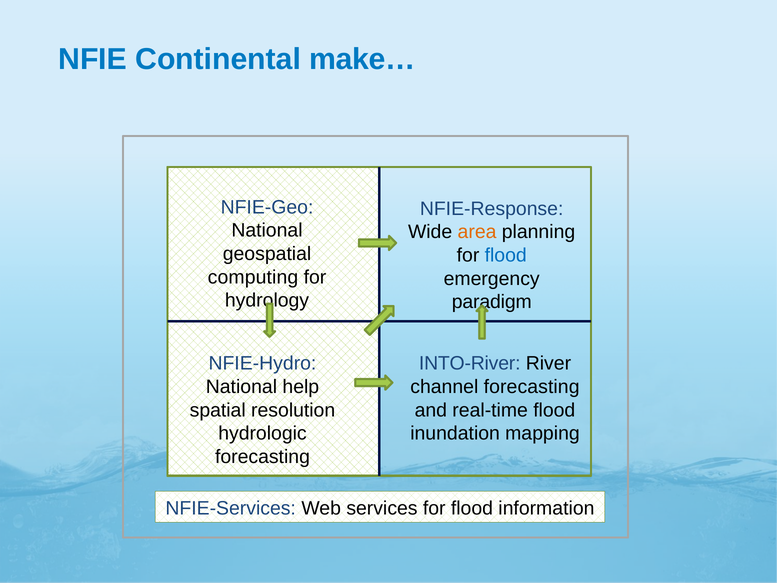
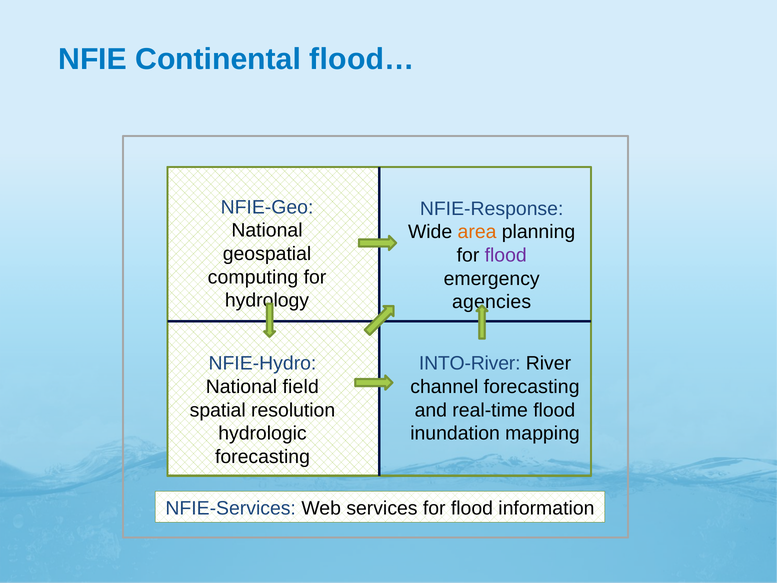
make…: make… -> flood… (362, 59)
flood colour: blue -> purple (506, 255)
paradigm: paradigm -> agencies (492, 302)
help: help -> field (301, 387)
